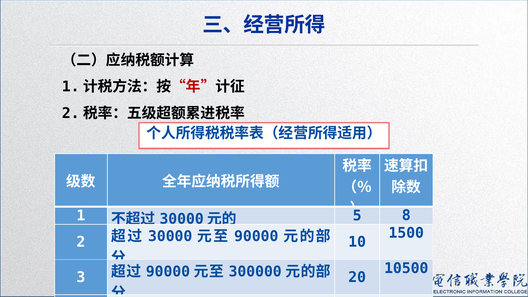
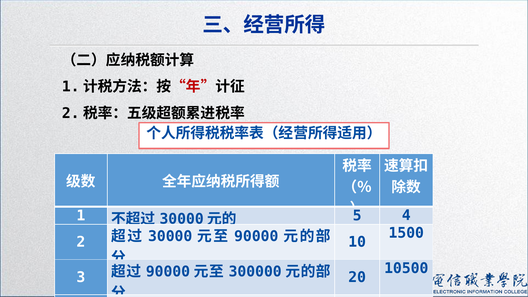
8: 8 -> 4 (406, 215)
